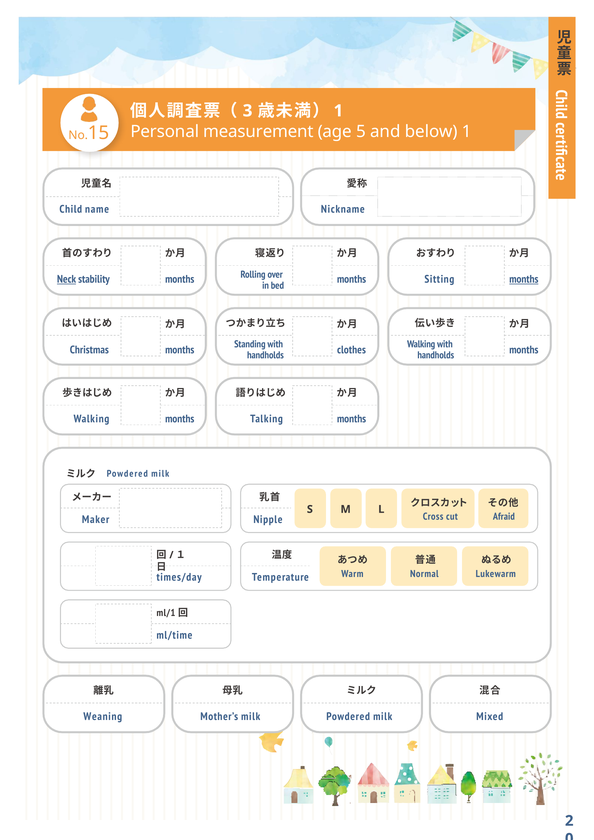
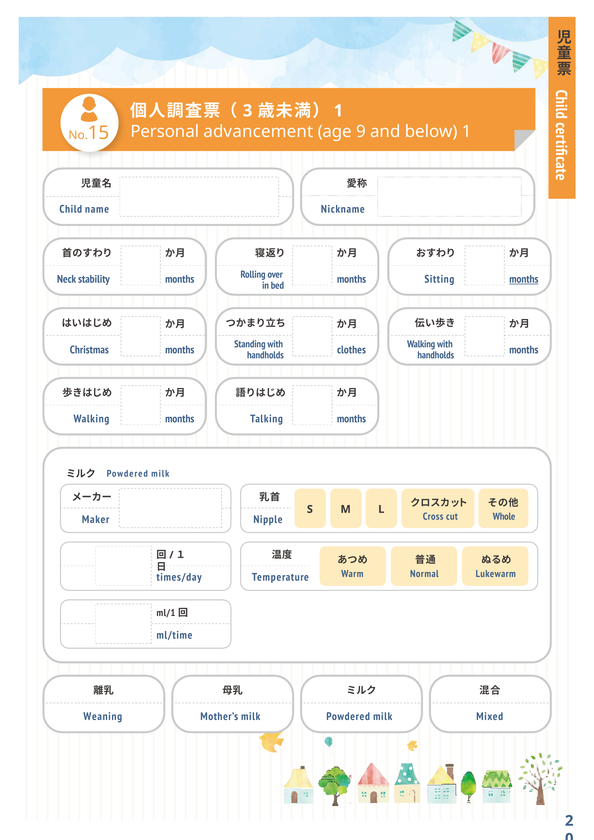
measurement: measurement -> advancement (258, 132)
5: 5 -> 9 (361, 132)
Neck underline: present -> none (67, 279)
Afraid: Afraid -> Whole (504, 517)
